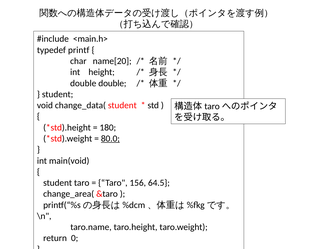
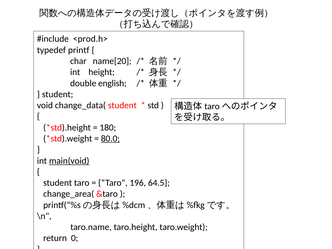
<main.h>: <main.h> -> <prod.h> (90, 39)
double double: double -> english (112, 83)
main(void underline: none -> present (69, 161)
156: 156 -> 196 (138, 183)
